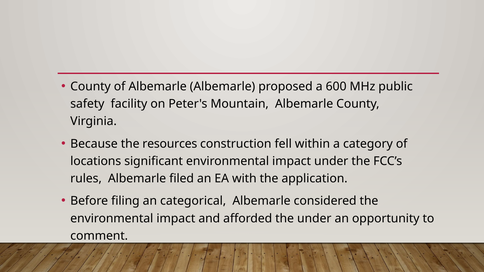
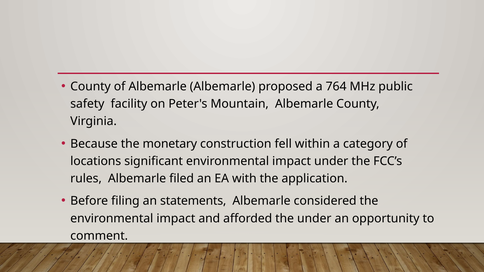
600: 600 -> 764 (336, 87)
resources: resources -> monetary (170, 144)
categorical: categorical -> statements (193, 201)
